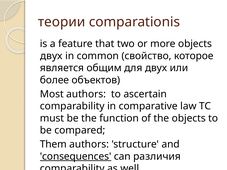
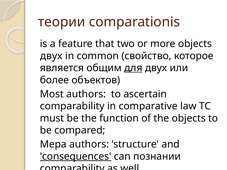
для underline: none -> present (133, 68)
Them: Them -> Мера (53, 144)
различия: различия -> познании (157, 157)
